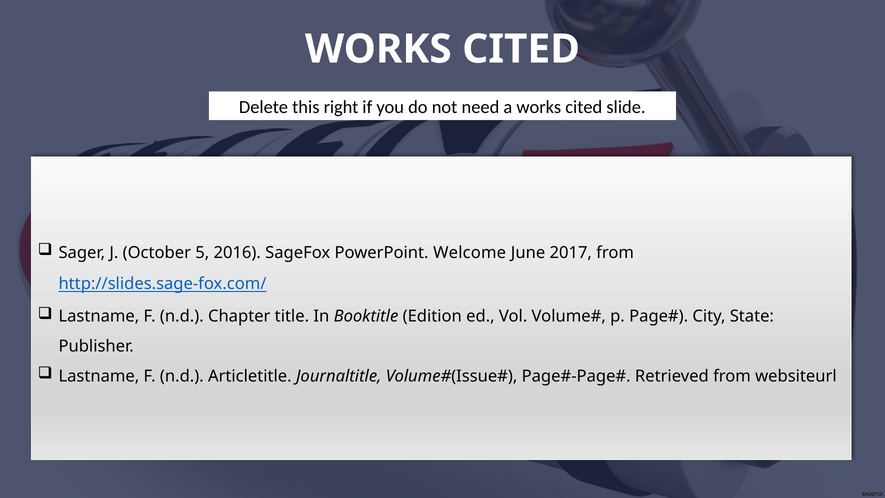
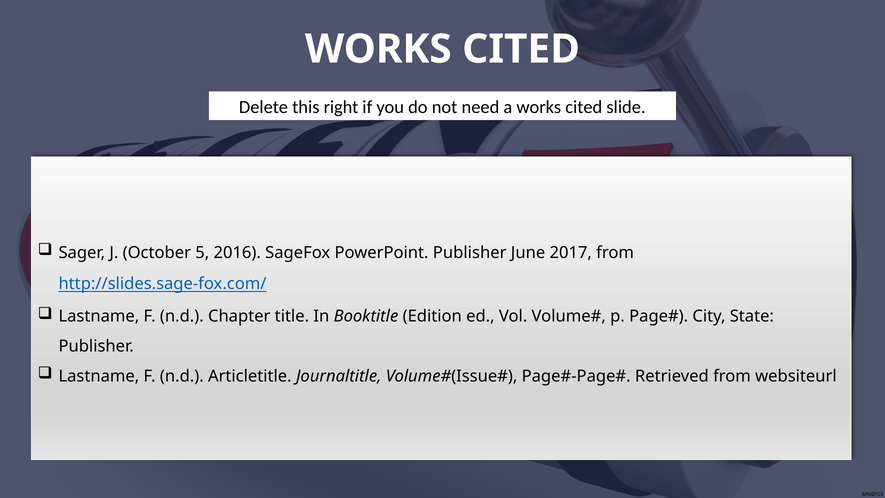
PowerPoint Welcome: Welcome -> Publisher (470, 253)
